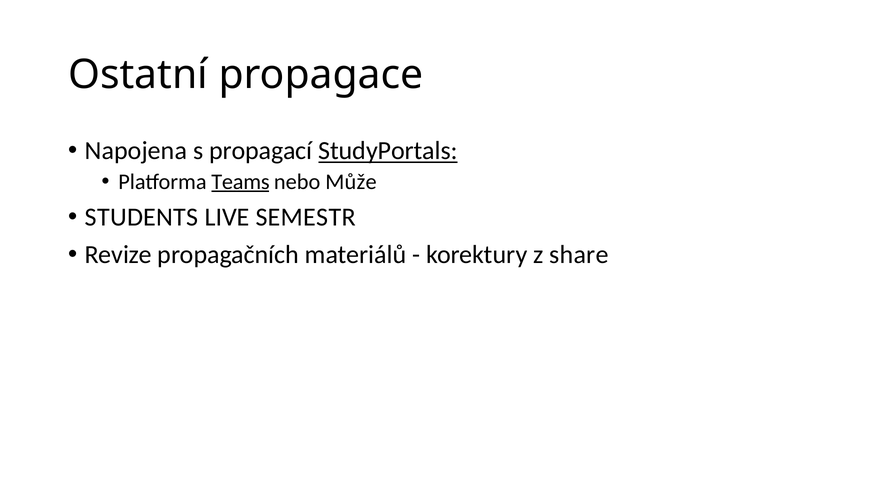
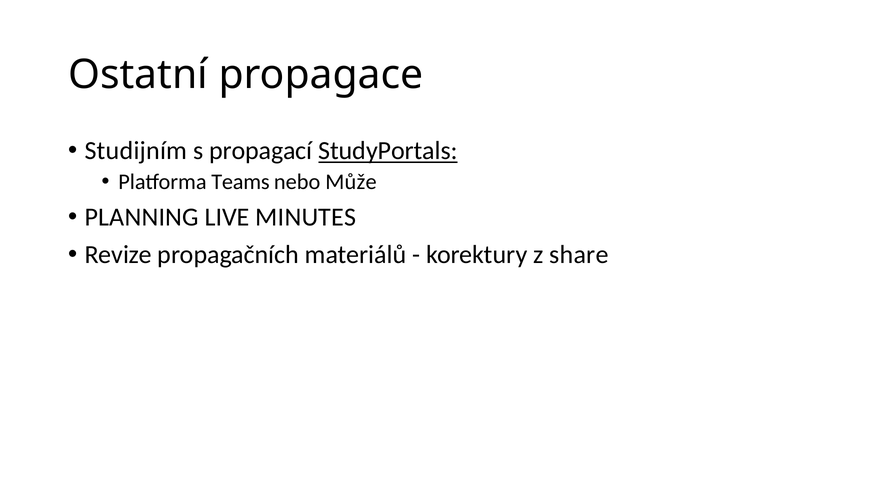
Napojena: Napojena -> Studijním (136, 151)
Teams underline: present -> none (240, 182)
STUDENTS: STUDENTS -> PLANNING (142, 217)
SEMESTR: SEMESTR -> MINUTES (306, 217)
